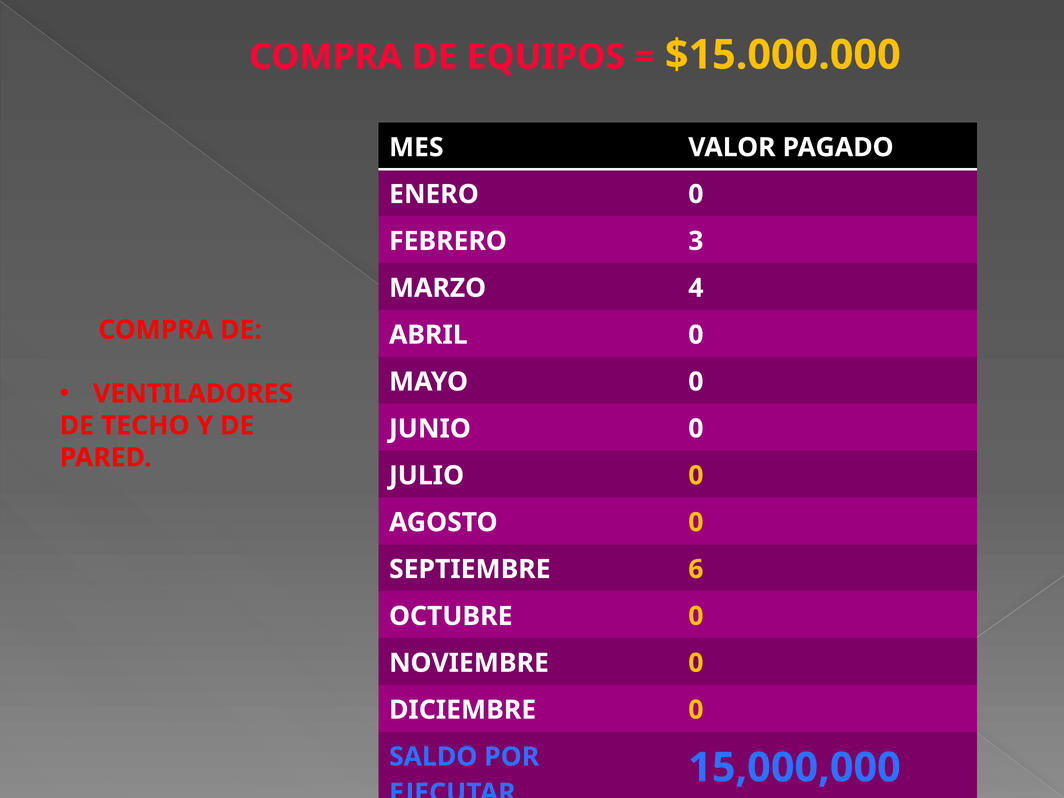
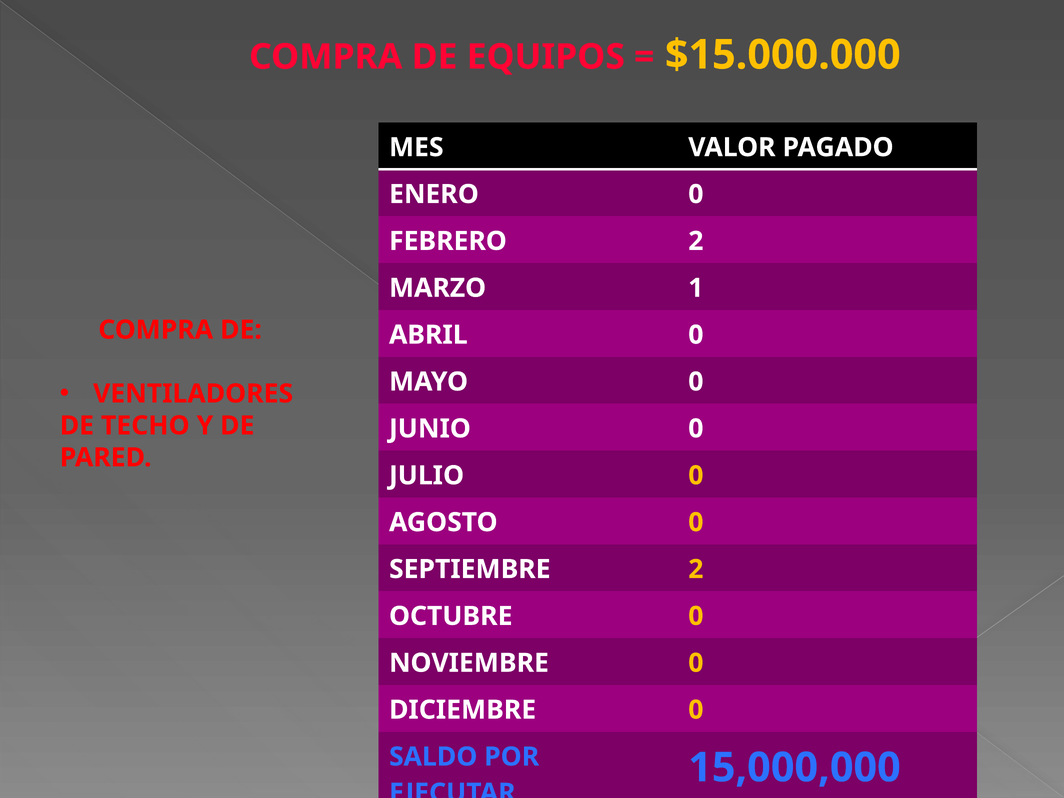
FEBRERO 3: 3 -> 2 (696, 241)
4: 4 -> 1 (696, 288)
SEPTIEMBRE 6: 6 -> 2 (696, 569)
